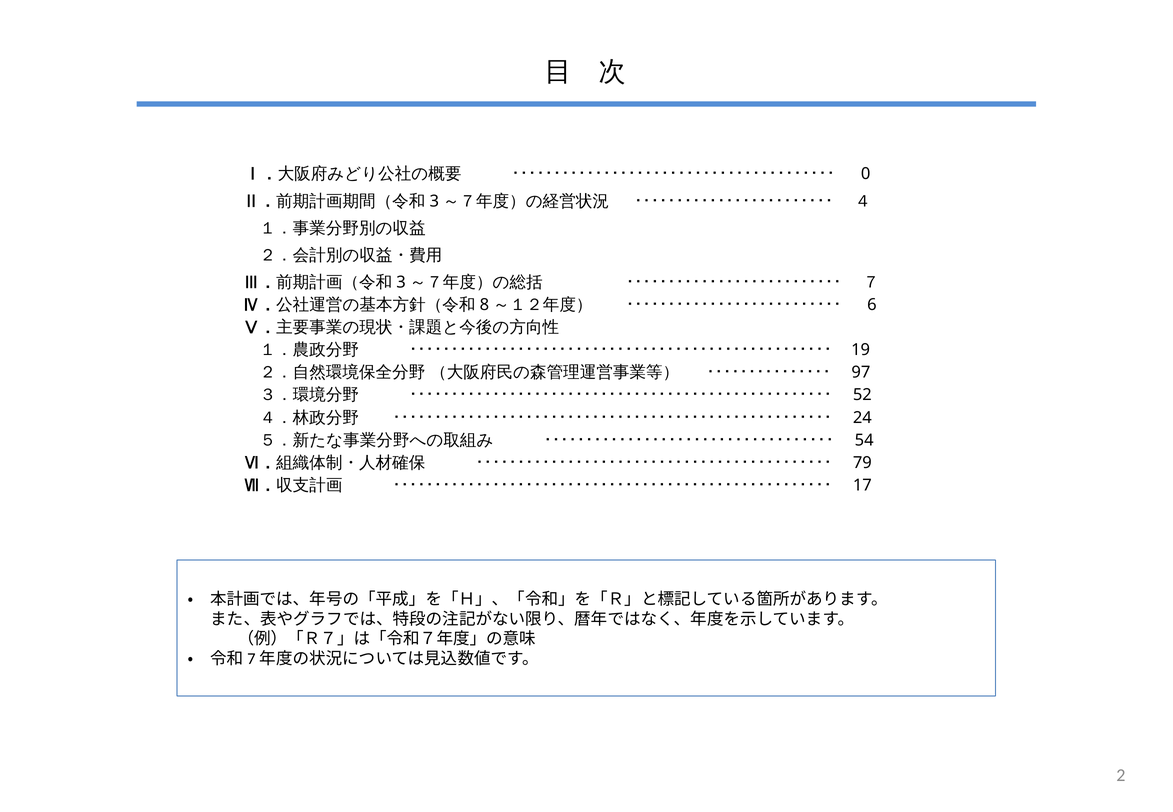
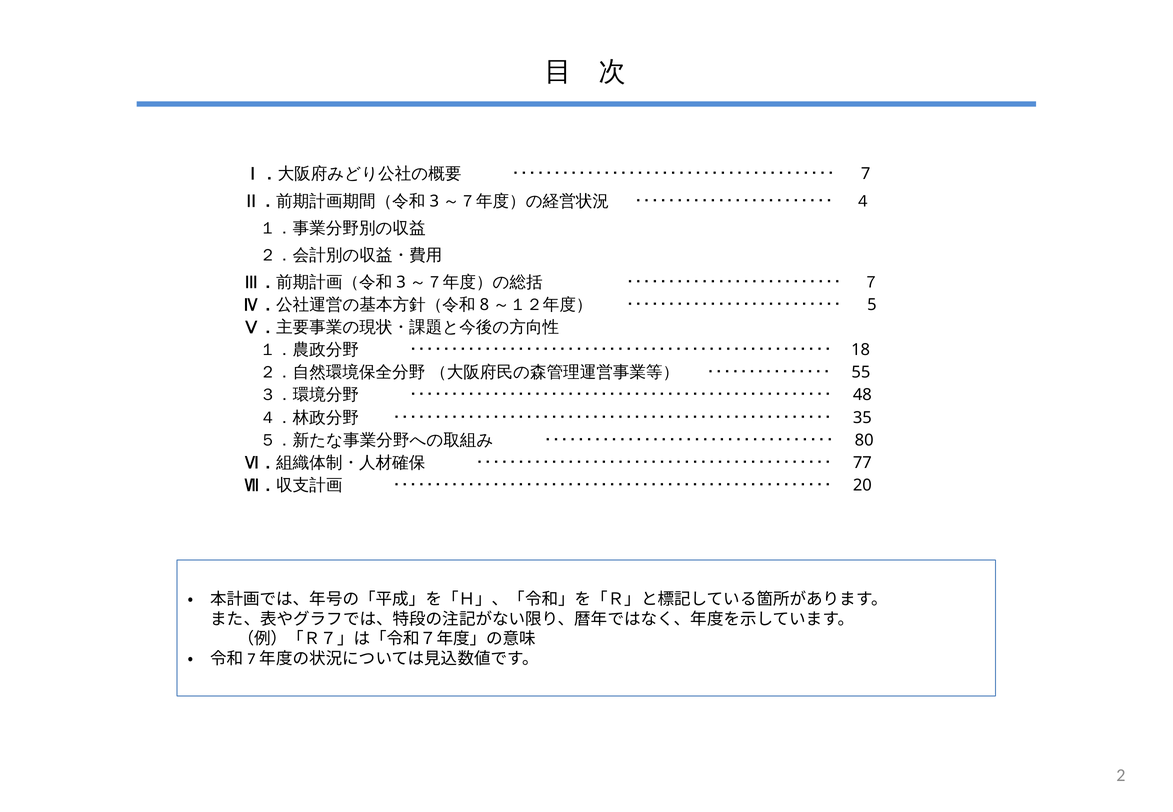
0: 0 -> 7 (866, 174)
6: 6 -> 5 (872, 305)
19: 19 -> 18 (861, 350)
97: 97 -> 55 (861, 372)
52: 52 -> 48 (862, 395)
24: 24 -> 35 (862, 418)
54: 54 -> 80 (864, 440)
79: 79 -> 77 (862, 463)
17: 17 -> 20 (862, 485)
